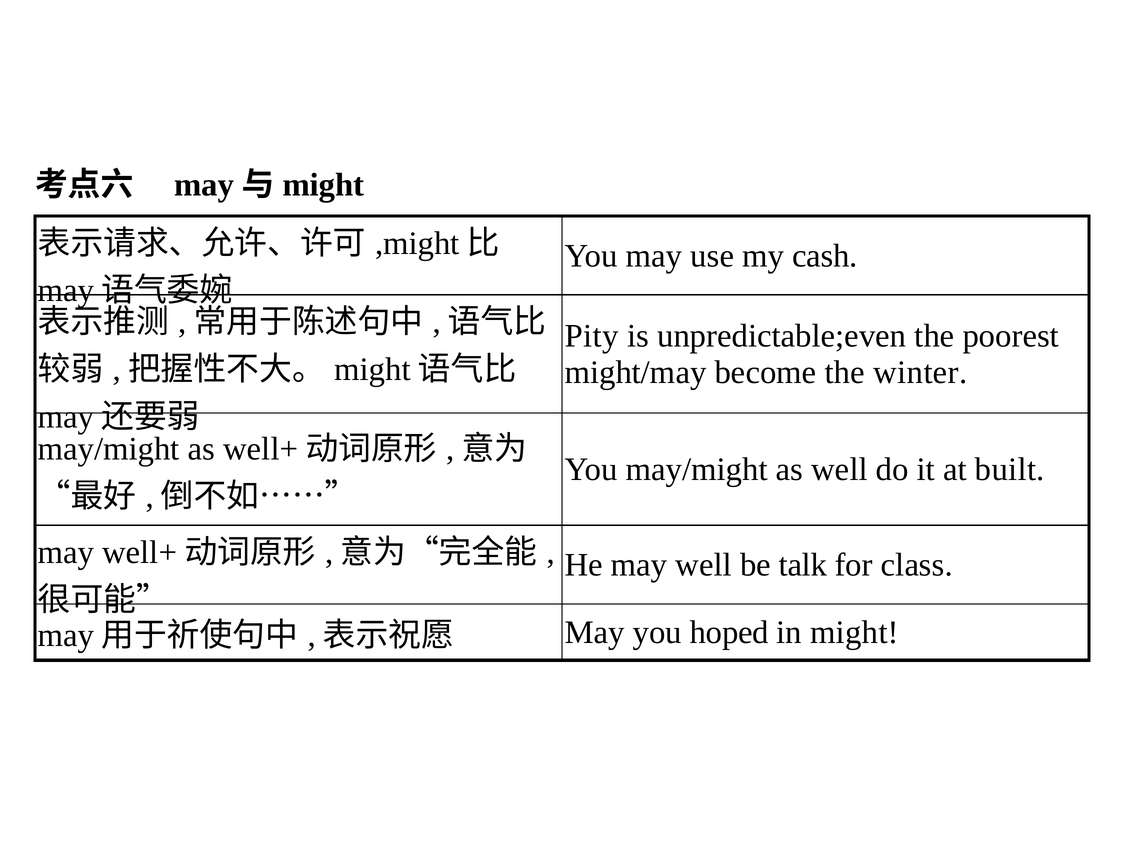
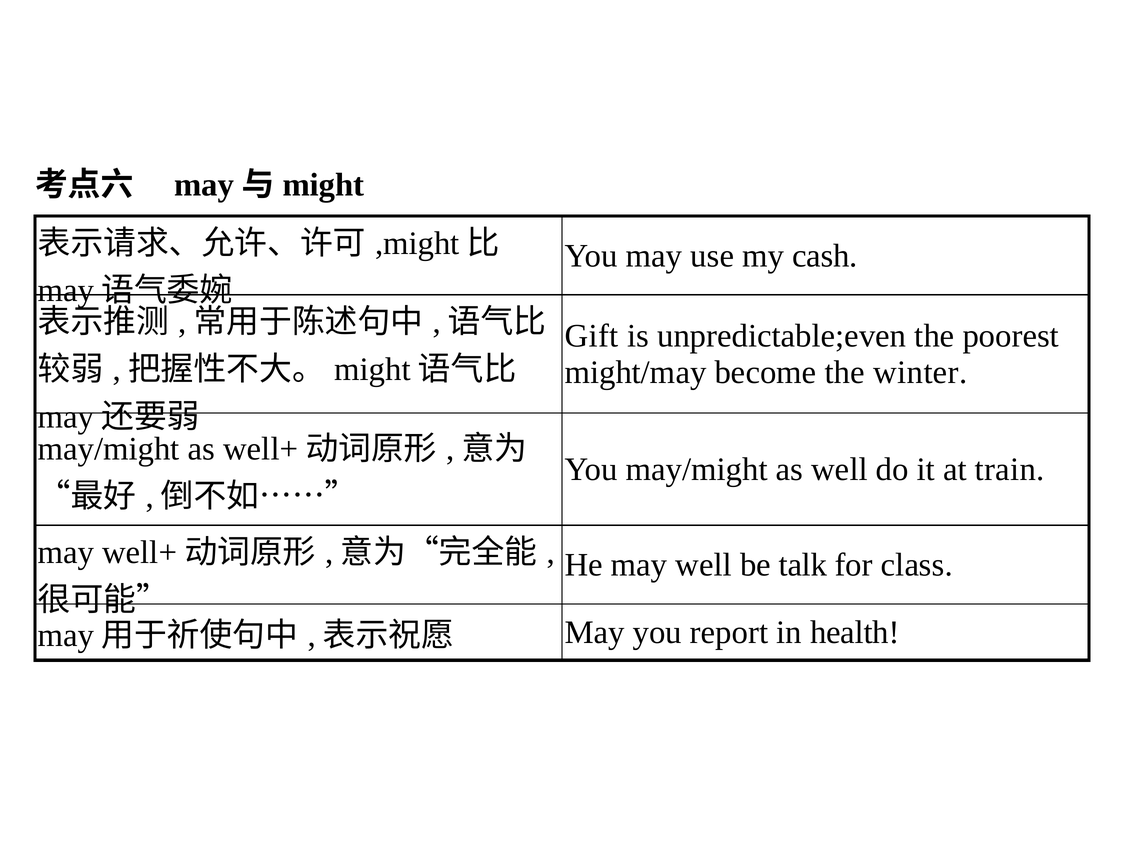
Pity: Pity -> Gift (592, 336)
built: built -> train (1010, 469)
hoped: hoped -> report (729, 632)
might: might -> health (855, 632)
